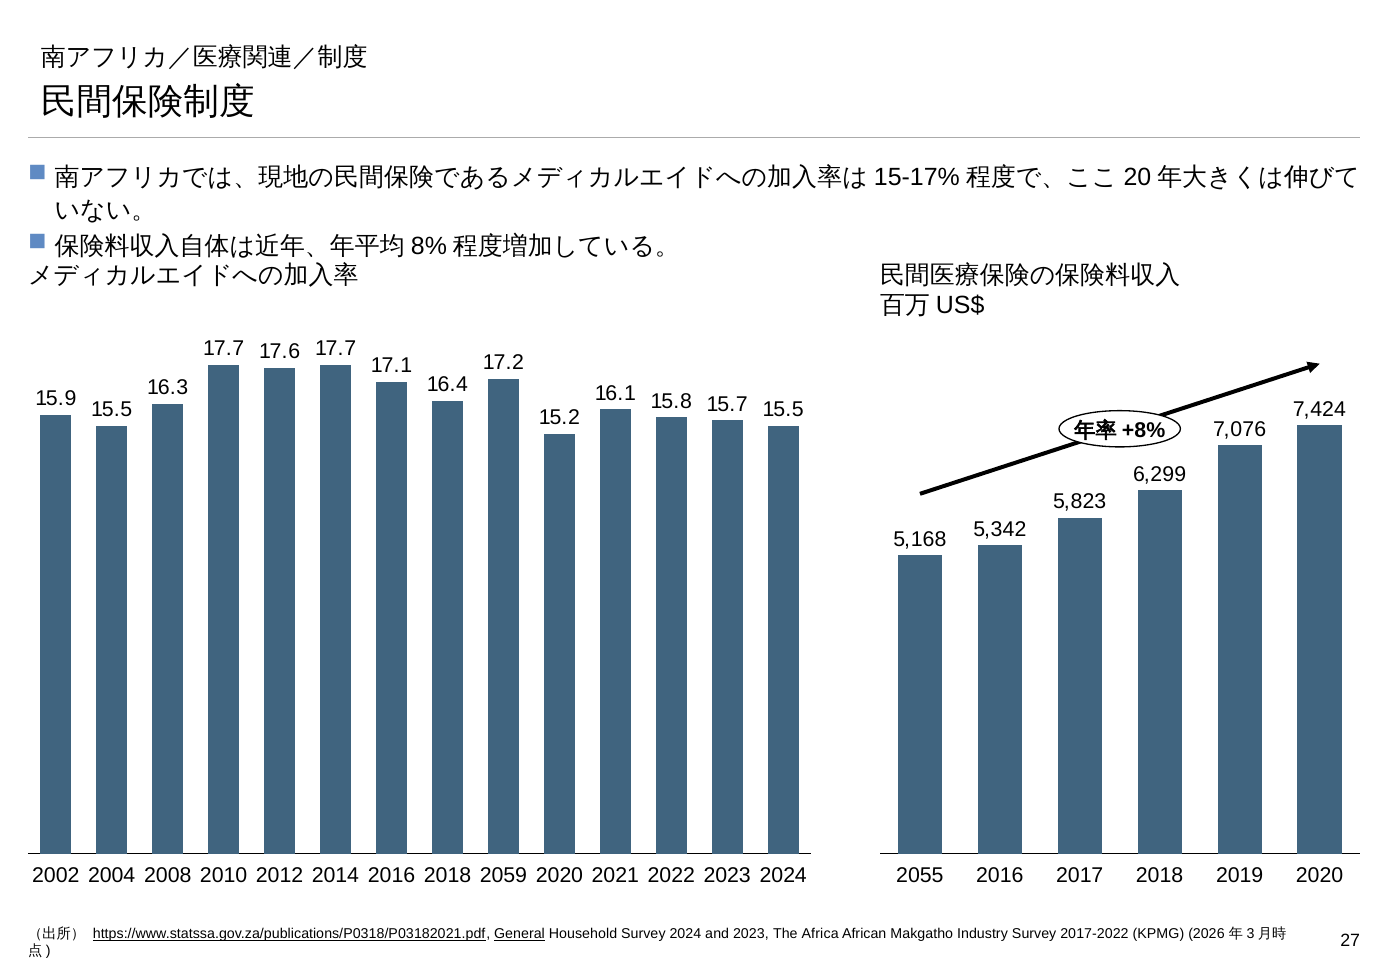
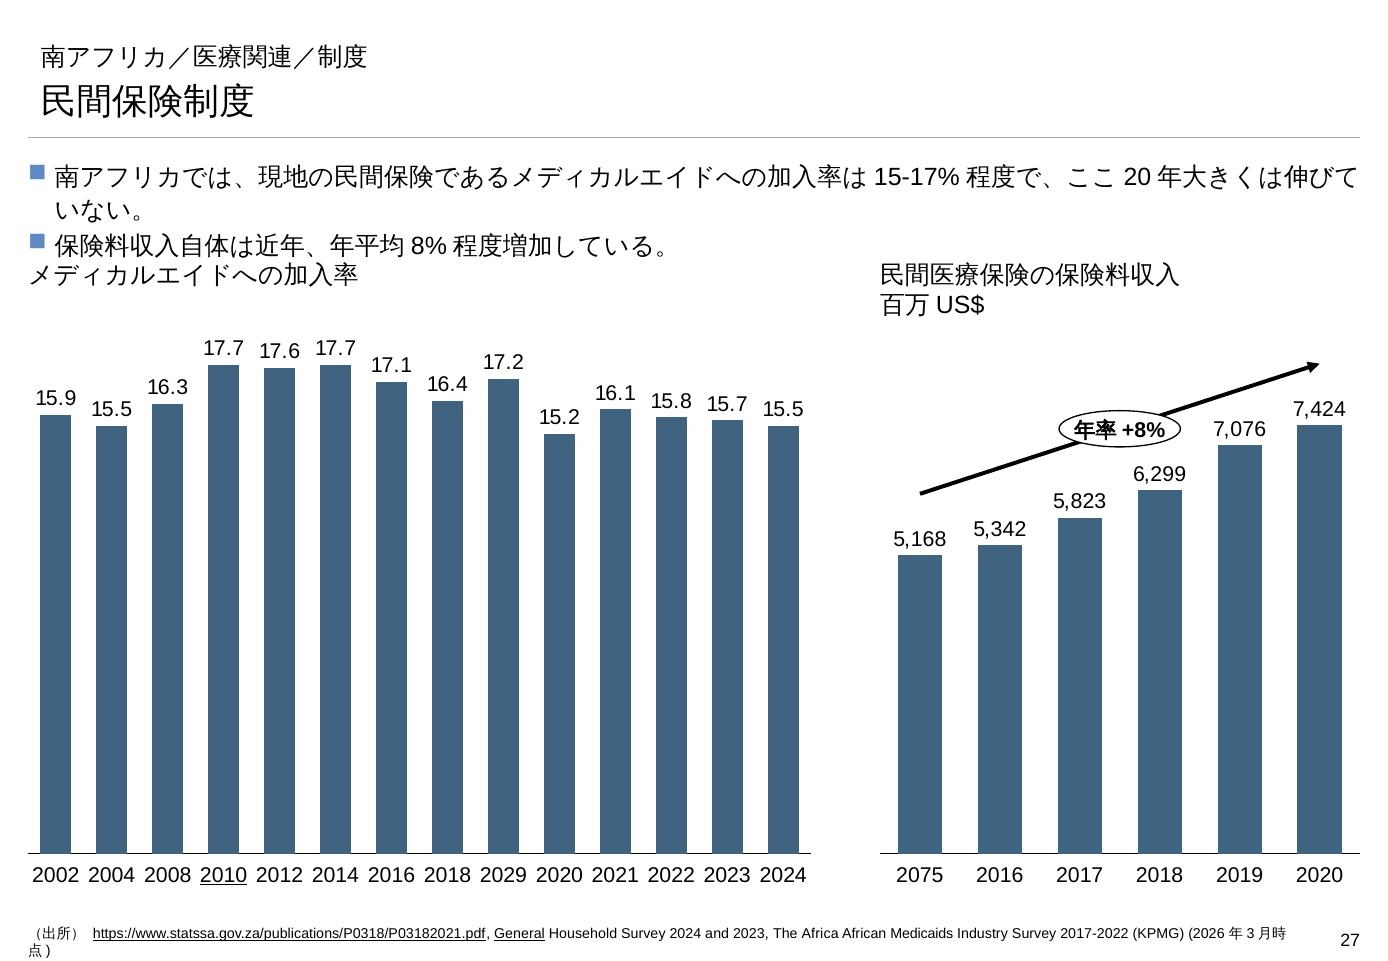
2010 underline: none -> present (224, 875)
2059: 2059 -> 2029 (503, 875)
2055: 2055 -> 2075 (920, 875)
Makgatho: Makgatho -> Medicaids (922, 934)
